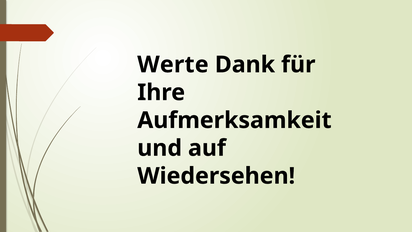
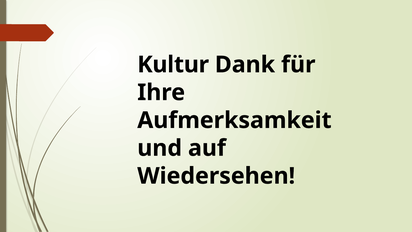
Werte: Werte -> Kultur (173, 65)
